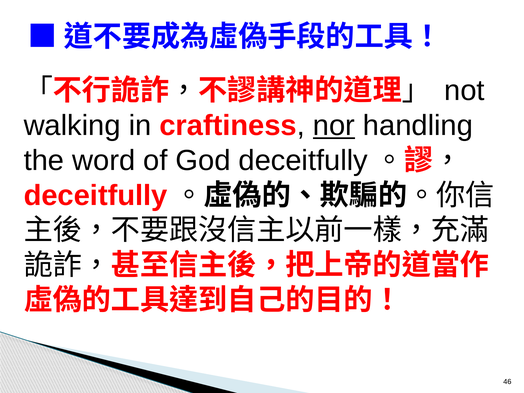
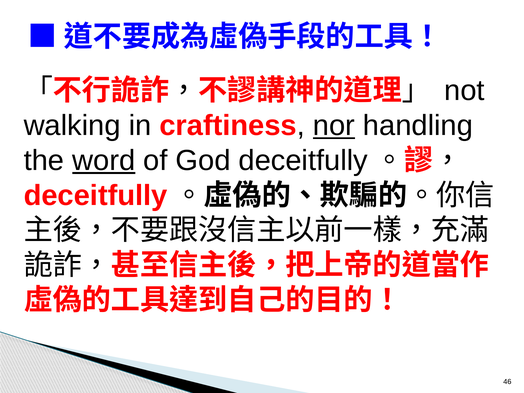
word underline: none -> present (104, 161)
